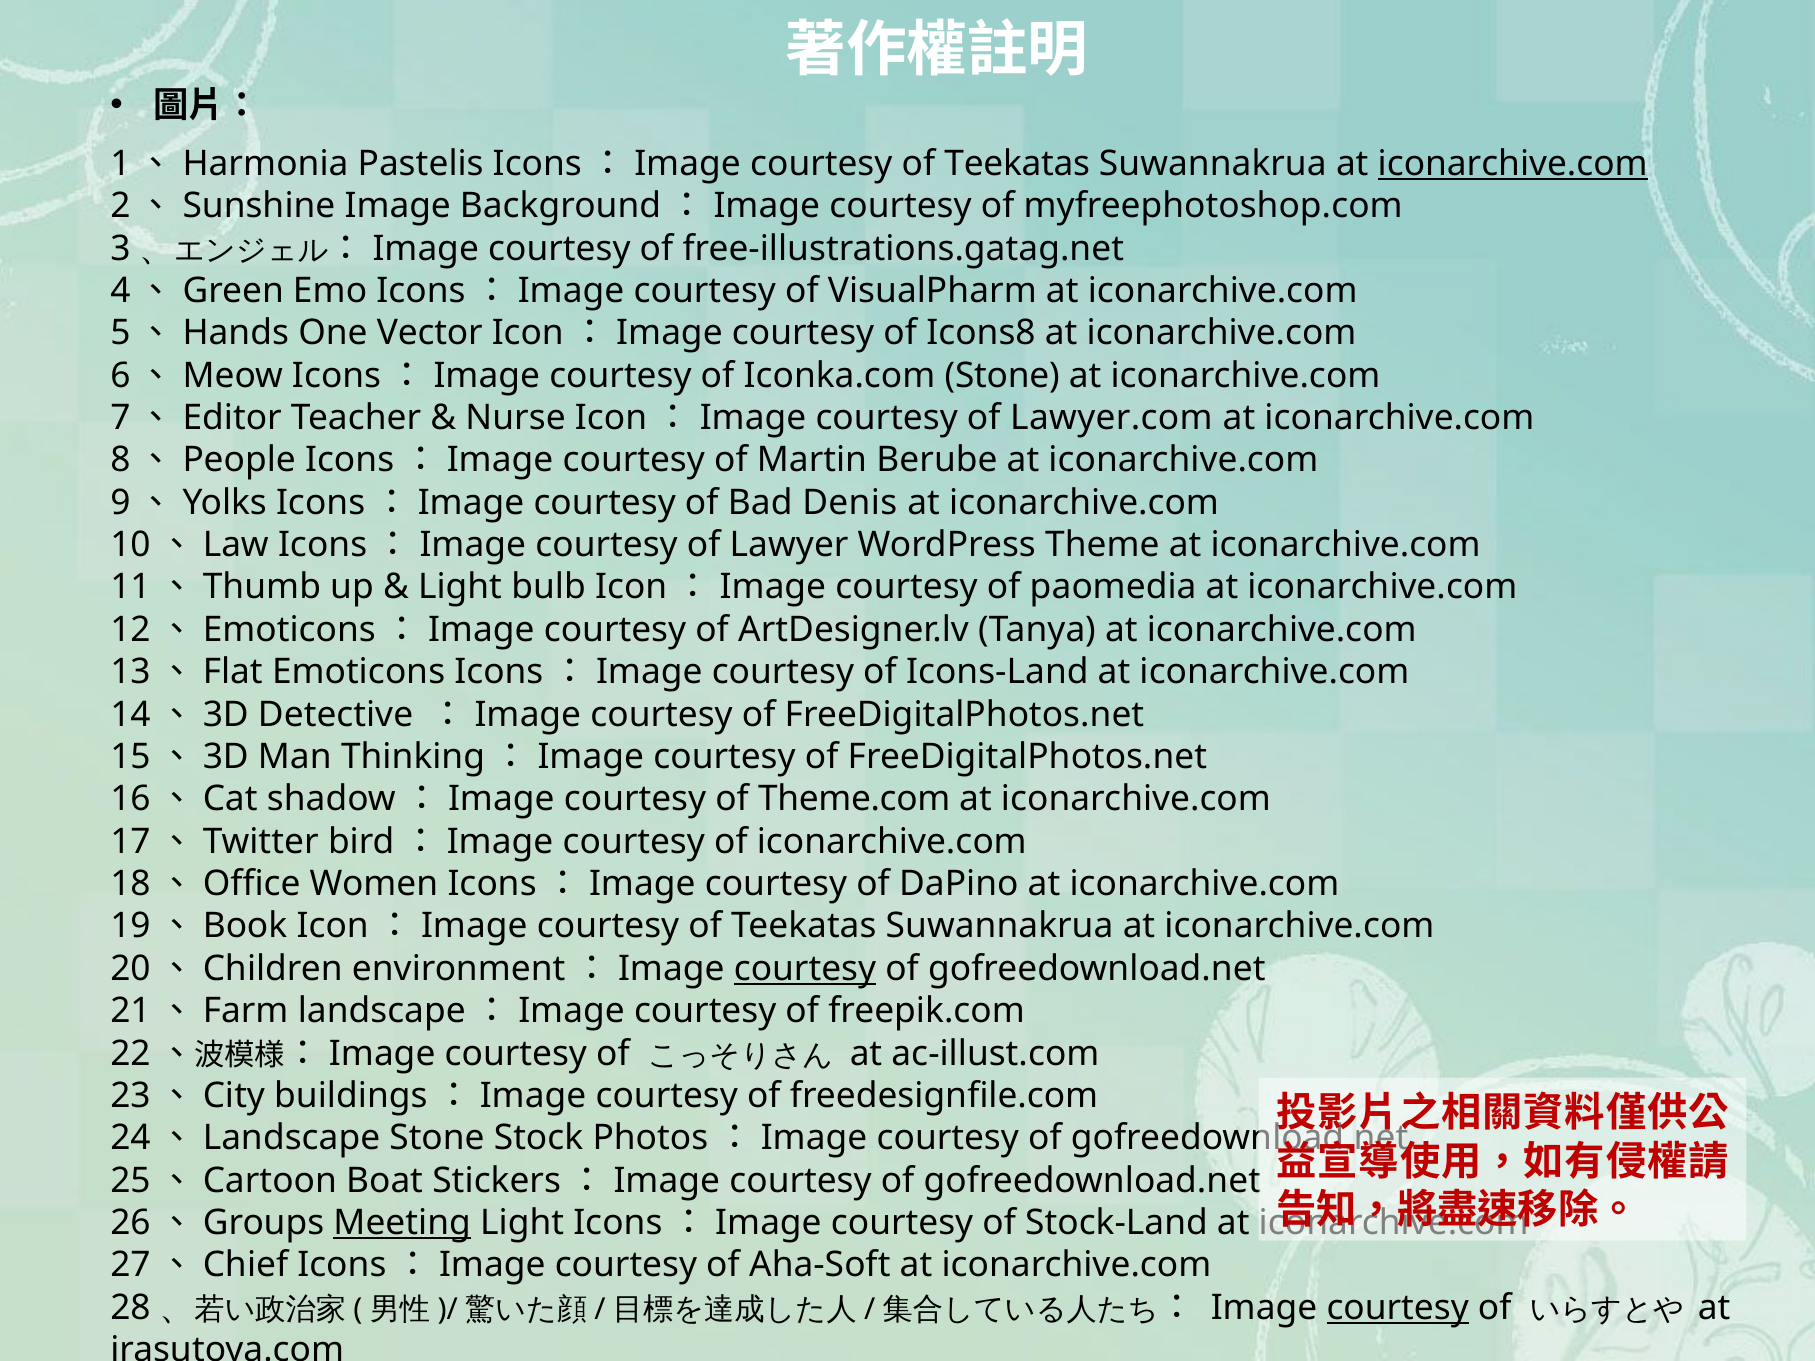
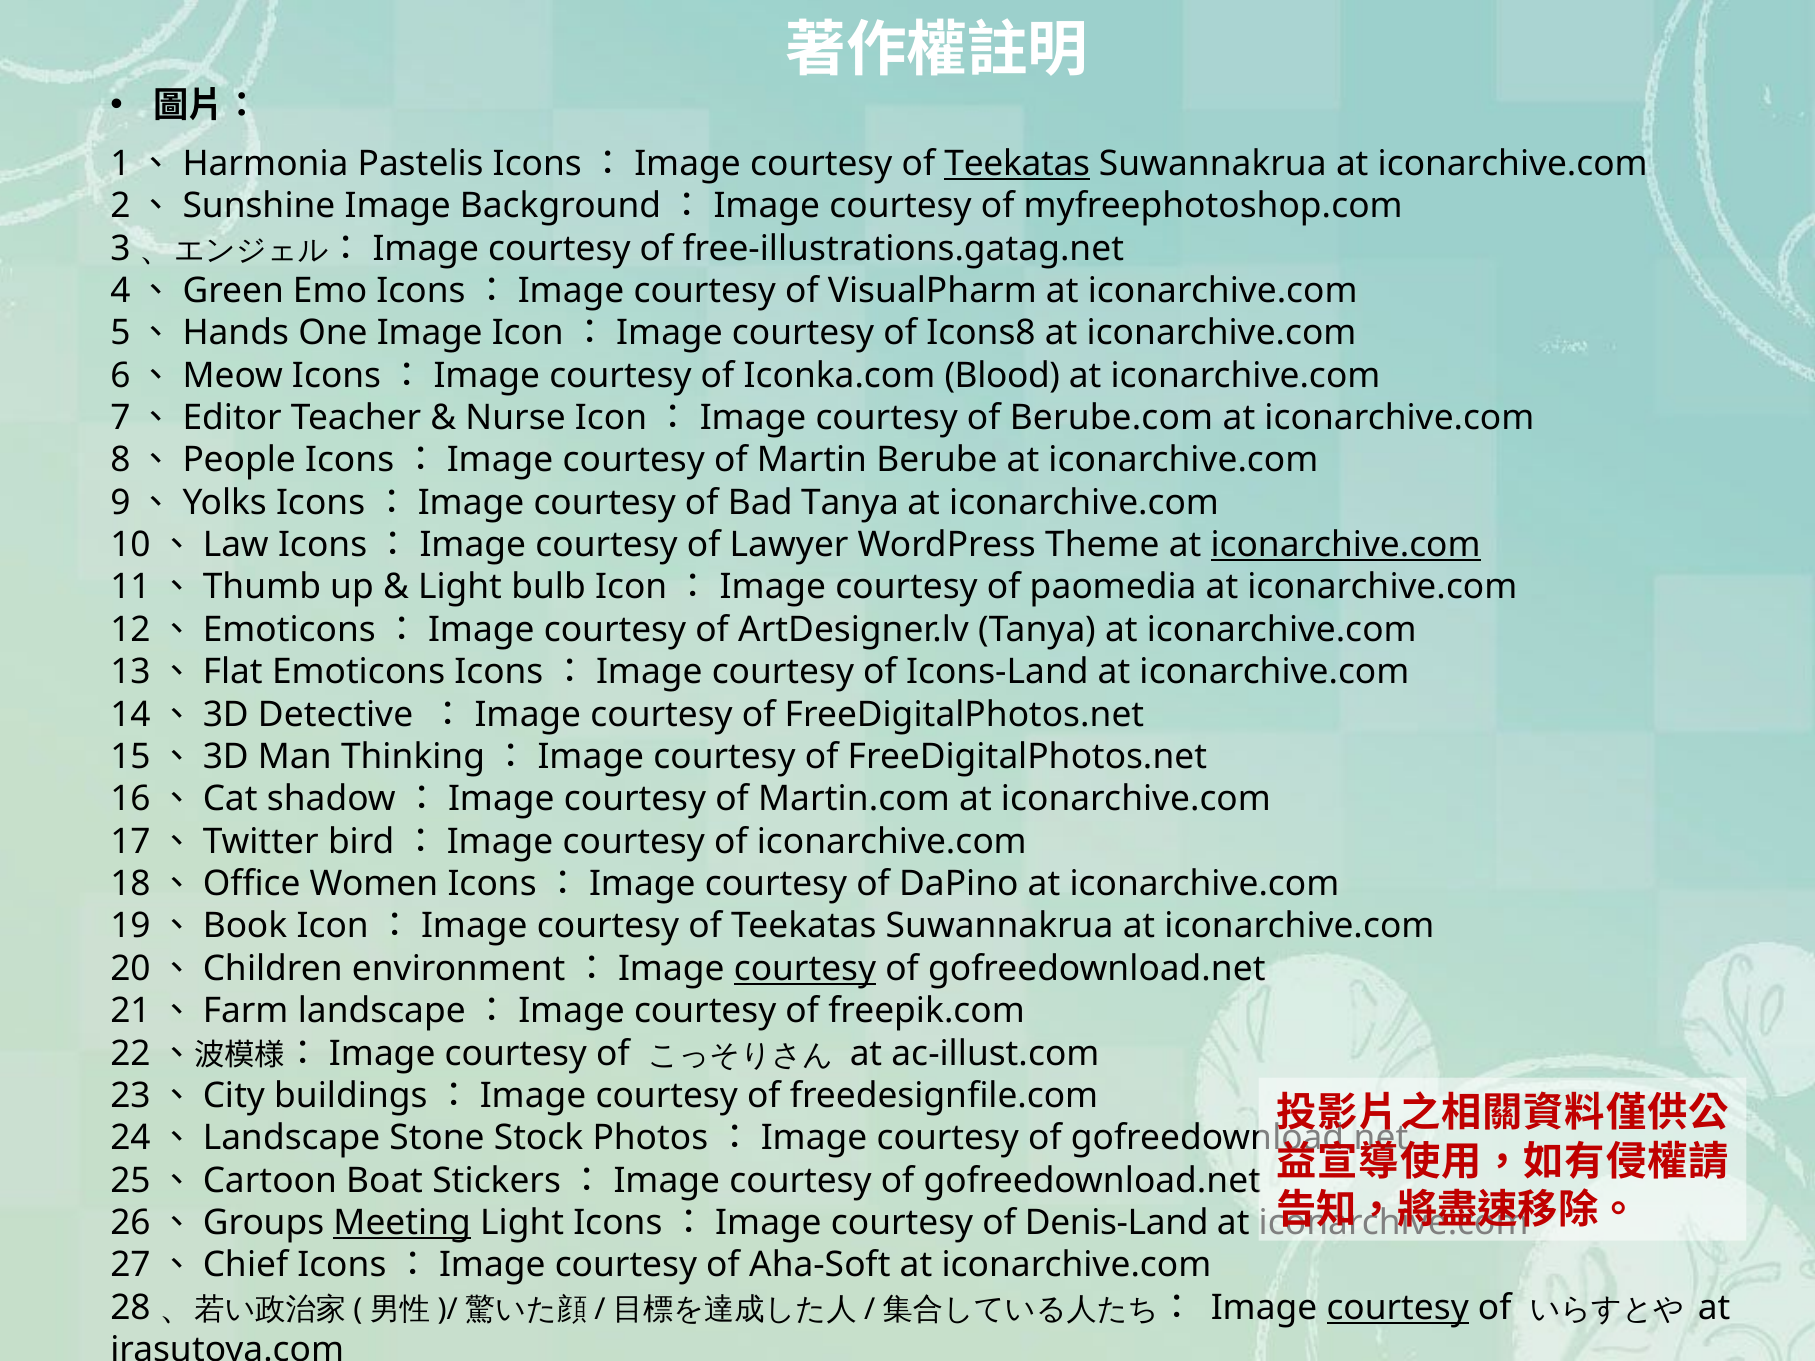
Teekatas underline: none -> present (1017, 164)
iconarchive.com underline: present -> none (1513, 164)
One Vector: Vector -> Image (430, 333)
Iconka.com Stone: Stone -> Blood (1002, 376)
Lawyer.com: Lawyer.com -> Berube.com (1111, 418)
Bad Denis: Denis -> Tanya (850, 503)
iconarchive.com underline: none -> present (1346, 545)
Theme.com: Theme.com -> Martin.com (854, 799)
Stock-Land: Stock-Land -> Denis-Land (1117, 1223)
